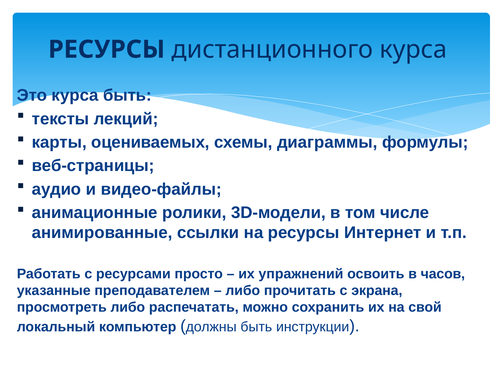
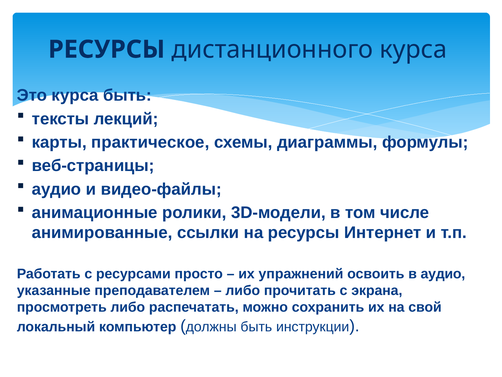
оцениваемых: оцениваемых -> практическое (150, 142)
в часов: часов -> аудио (443, 273)
